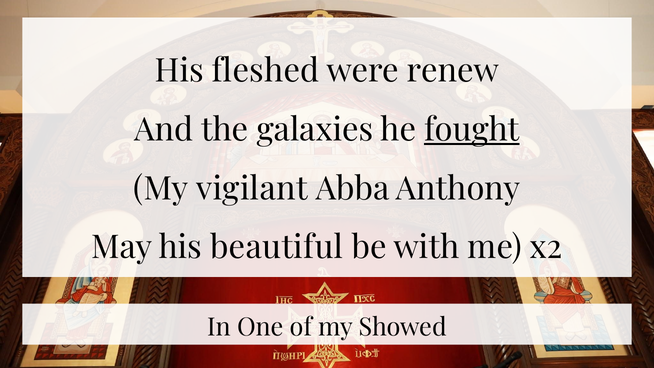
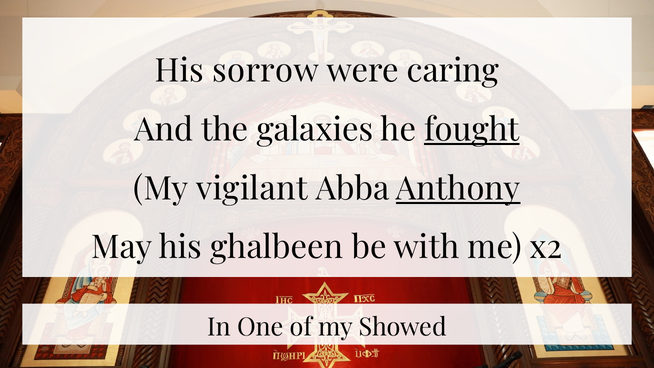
fleshed: fleshed -> sorrow (266, 71)
renew: renew -> caring (453, 71)
Anthony underline: none -> present (458, 189)
beautiful: beautiful -> ghalbeen (277, 248)
